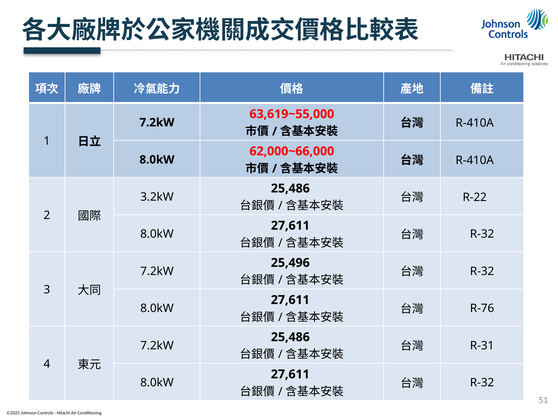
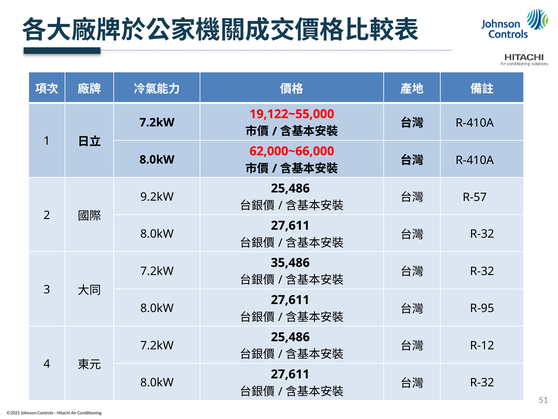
63,619~55,000: 63,619~55,000 -> 19,122~55,000 (292, 114)
R-22: R-22 -> R-57 (475, 197)
3.2kW: 3.2kW -> 9.2kW (157, 197)
25,496: 25,496 -> 35,486 (290, 262)
R-76: R-76 -> R-95 (482, 308)
R-31: R-31 -> R-12 (482, 345)
